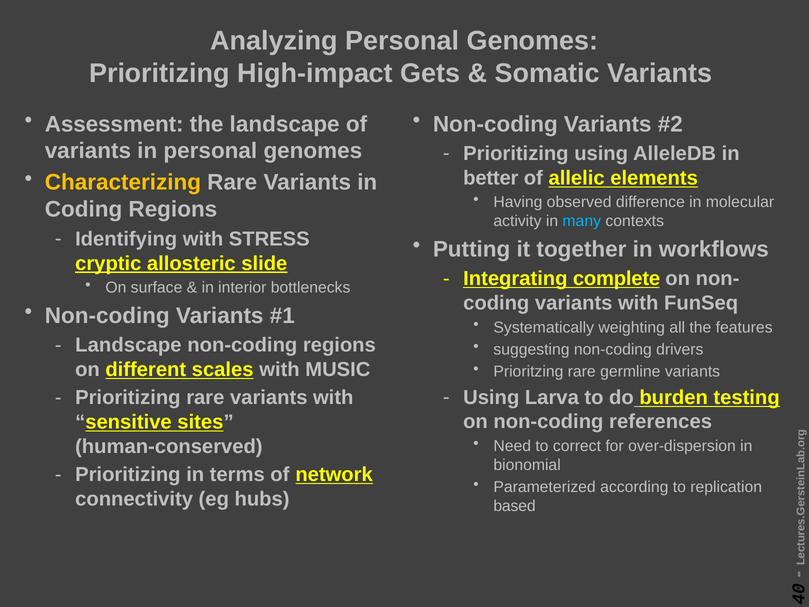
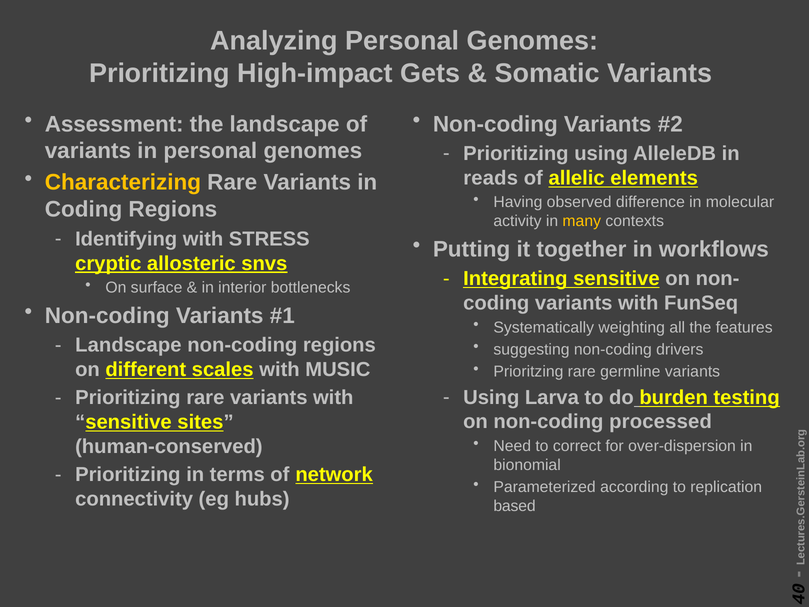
better: better -> reads (491, 178)
many colour: light blue -> yellow (582, 221)
slide: slide -> snvs (264, 263)
Integrating complete: complete -> sensitive (616, 279)
references: references -> processed (661, 421)
